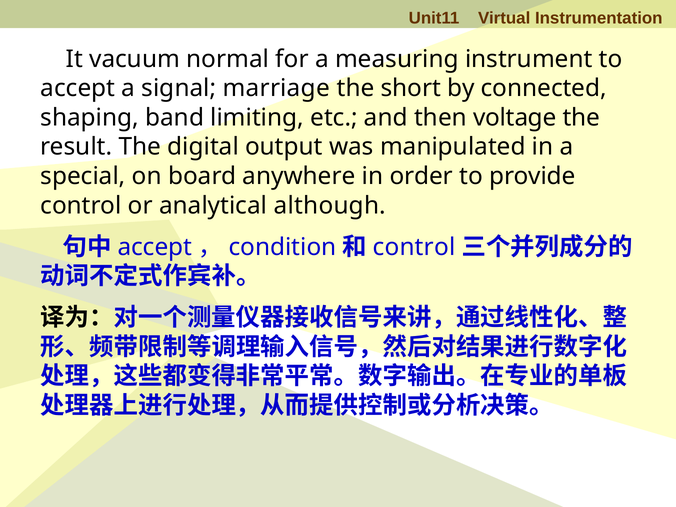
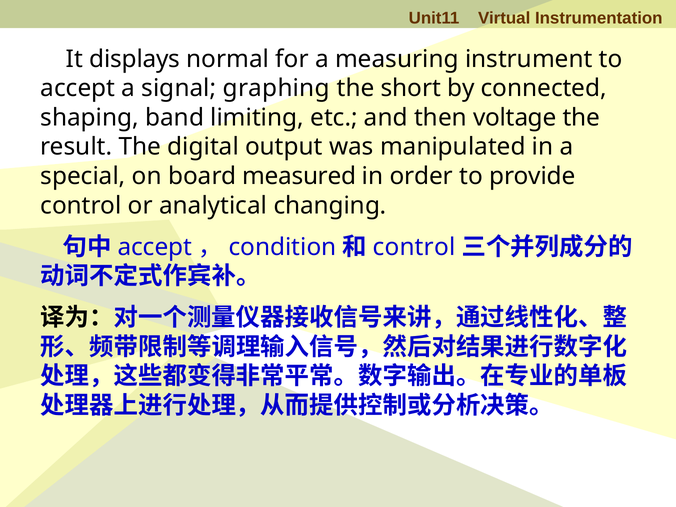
vacuum: vacuum -> displays (135, 59)
marriage: marriage -> graphing (276, 88)
anywhere: anywhere -> measured (299, 176)
although: although -> changing (330, 205)
